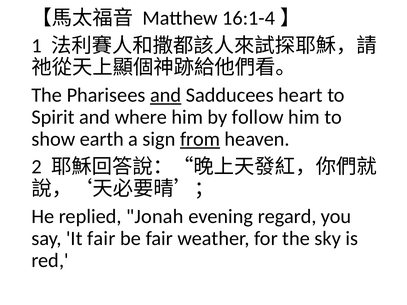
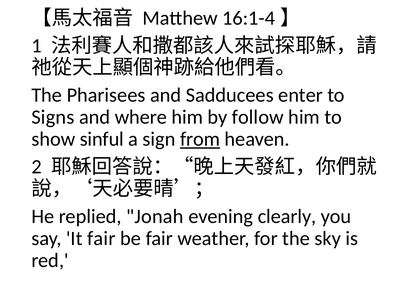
and underline: present -> none (166, 95)
heart: heart -> enter (301, 95)
Spirit: Spirit -> Signs (53, 117)
earth: earth -> sinful (102, 139)
regard: regard -> clearly (287, 217)
